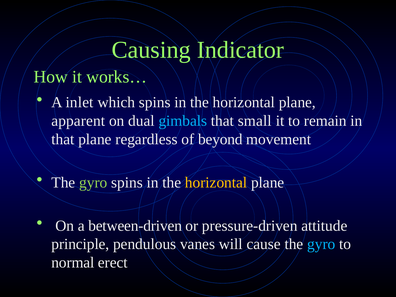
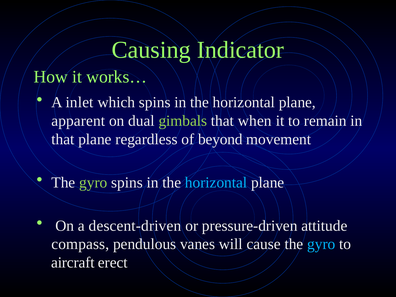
gimbals colour: light blue -> light green (183, 121)
small: small -> when (255, 121)
horizontal colour: yellow -> light blue (216, 183)
between-driven: between-driven -> descent-driven (135, 226)
principle: principle -> compass (80, 244)
normal: normal -> aircraft (73, 263)
